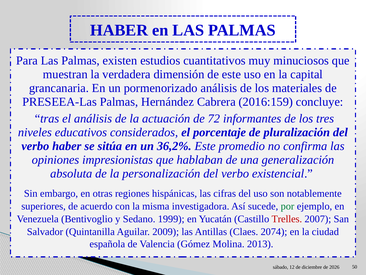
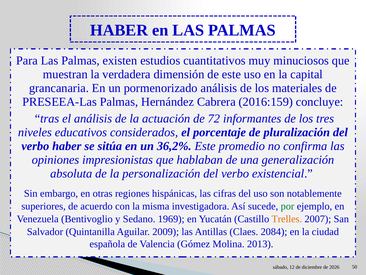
1999: 1999 -> 1969 (171, 219)
Trelles colour: red -> orange (287, 219)
2074: 2074 -> 2084 (274, 231)
